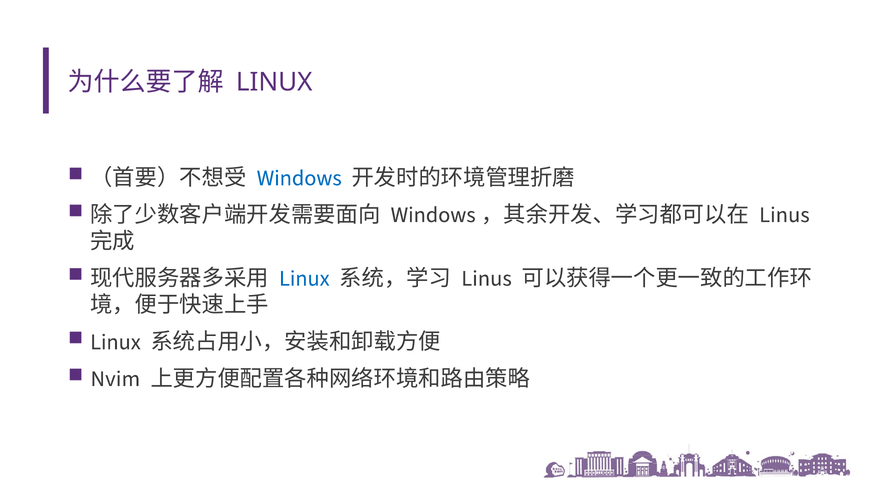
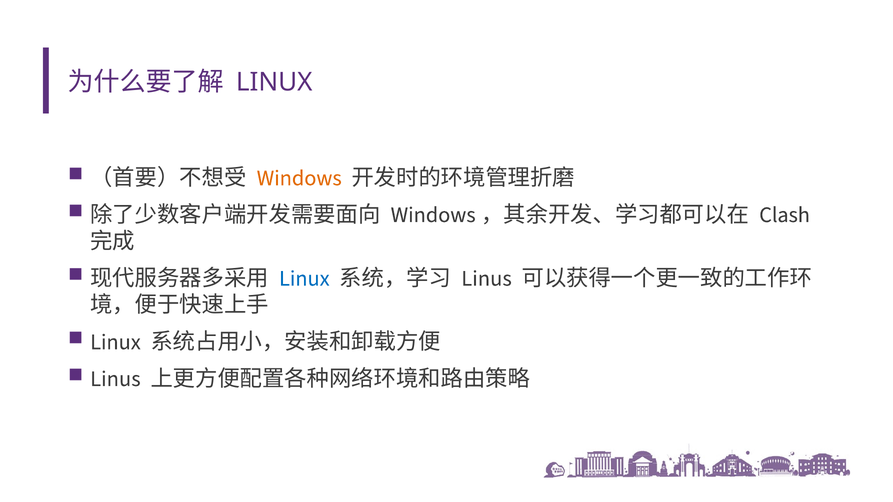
Windows colour: blue -> orange (299, 178)
Linus: Linus -> Clash (785, 215)
Nvim: Nvim -> Linus (115, 379)
